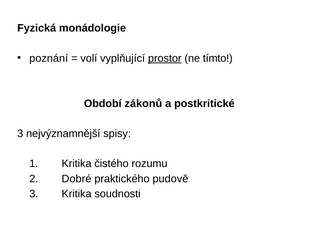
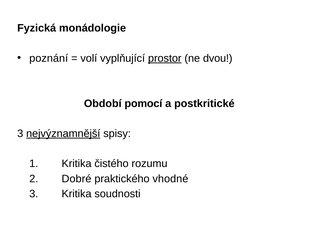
tímto: tímto -> dvou (218, 58)
zákonů: zákonů -> pomocí (143, 104)
nejvýznamnější underline: none -> present (63, 134)
pudově: pudově -> vhodné (170, 179)
